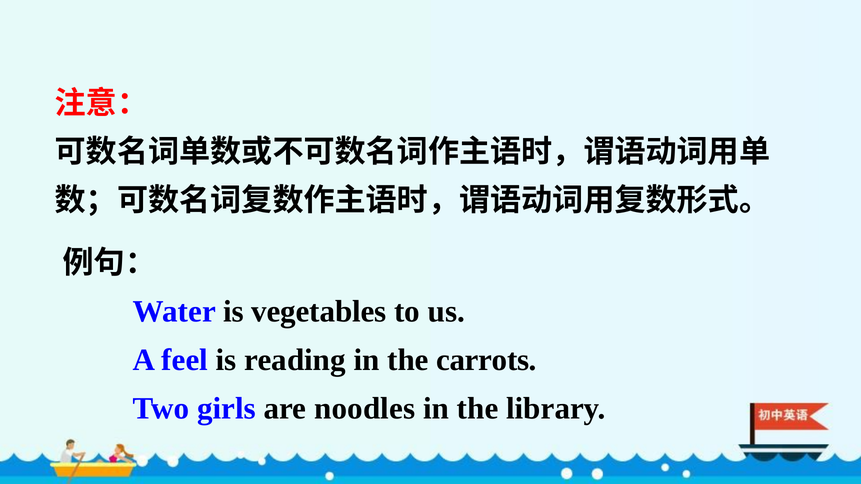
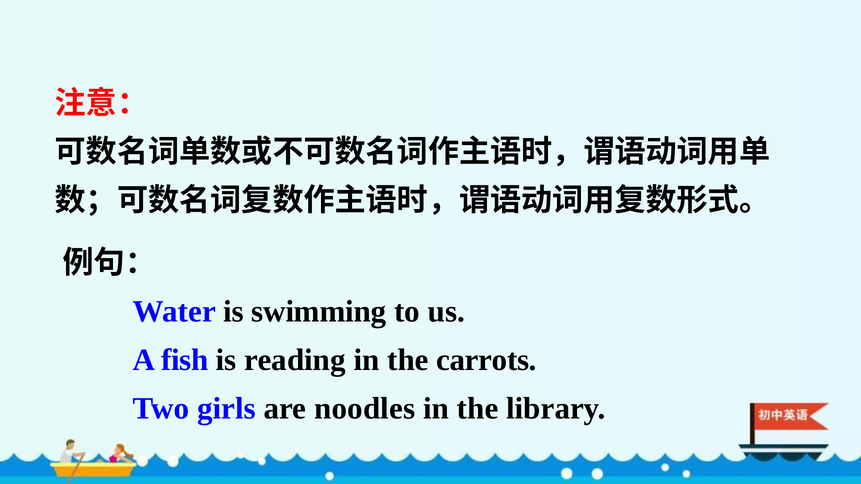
vegetables: vegetables -> swimming (319, 312)
feel: feel -> fish (185, 360)
